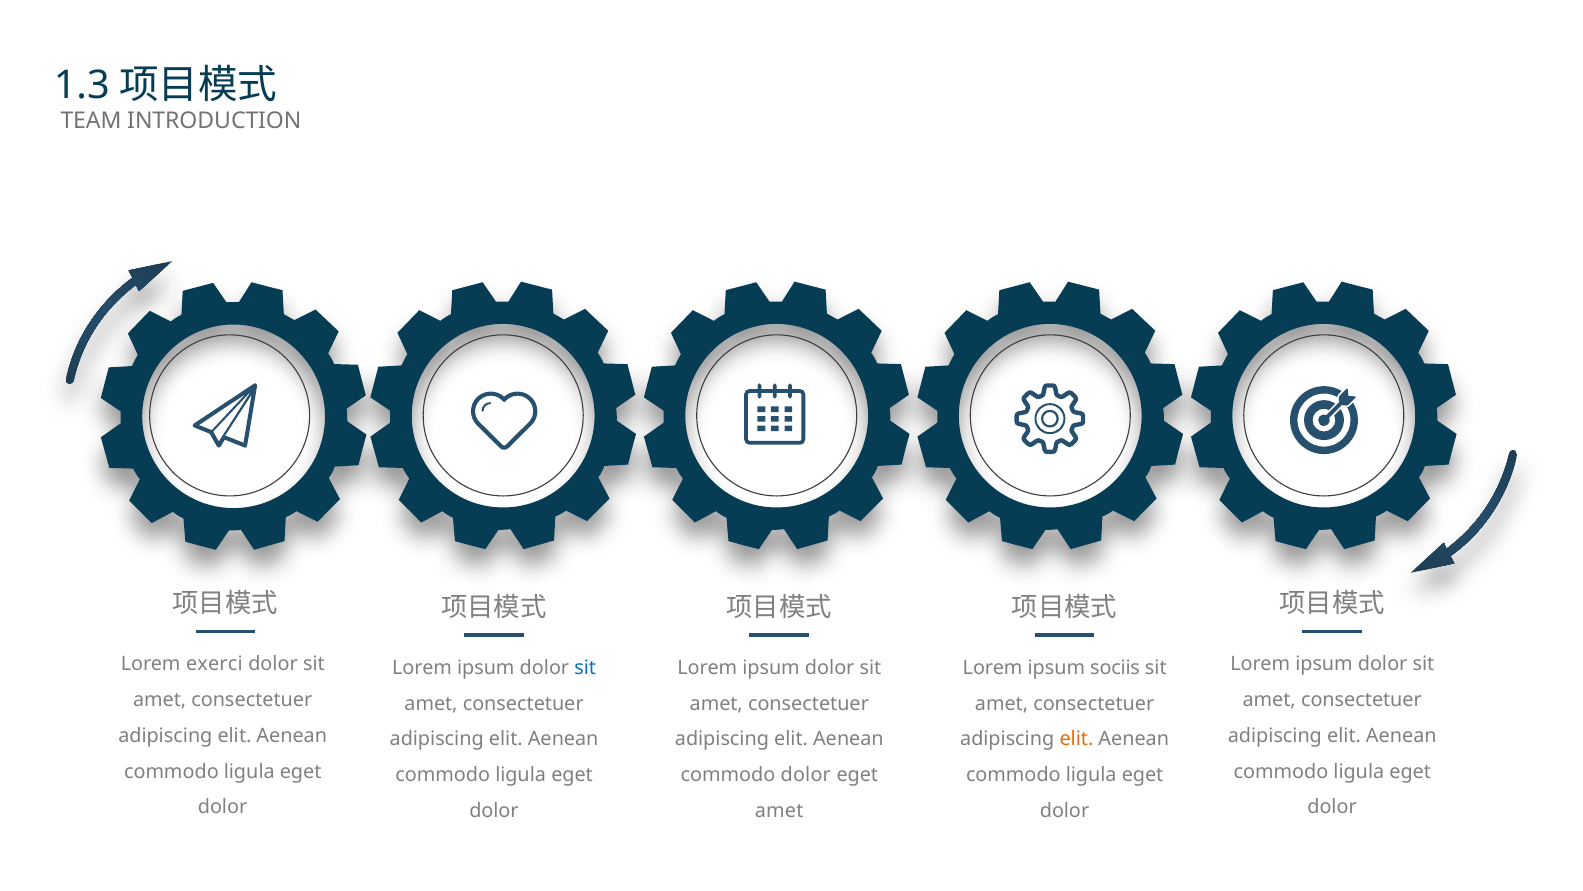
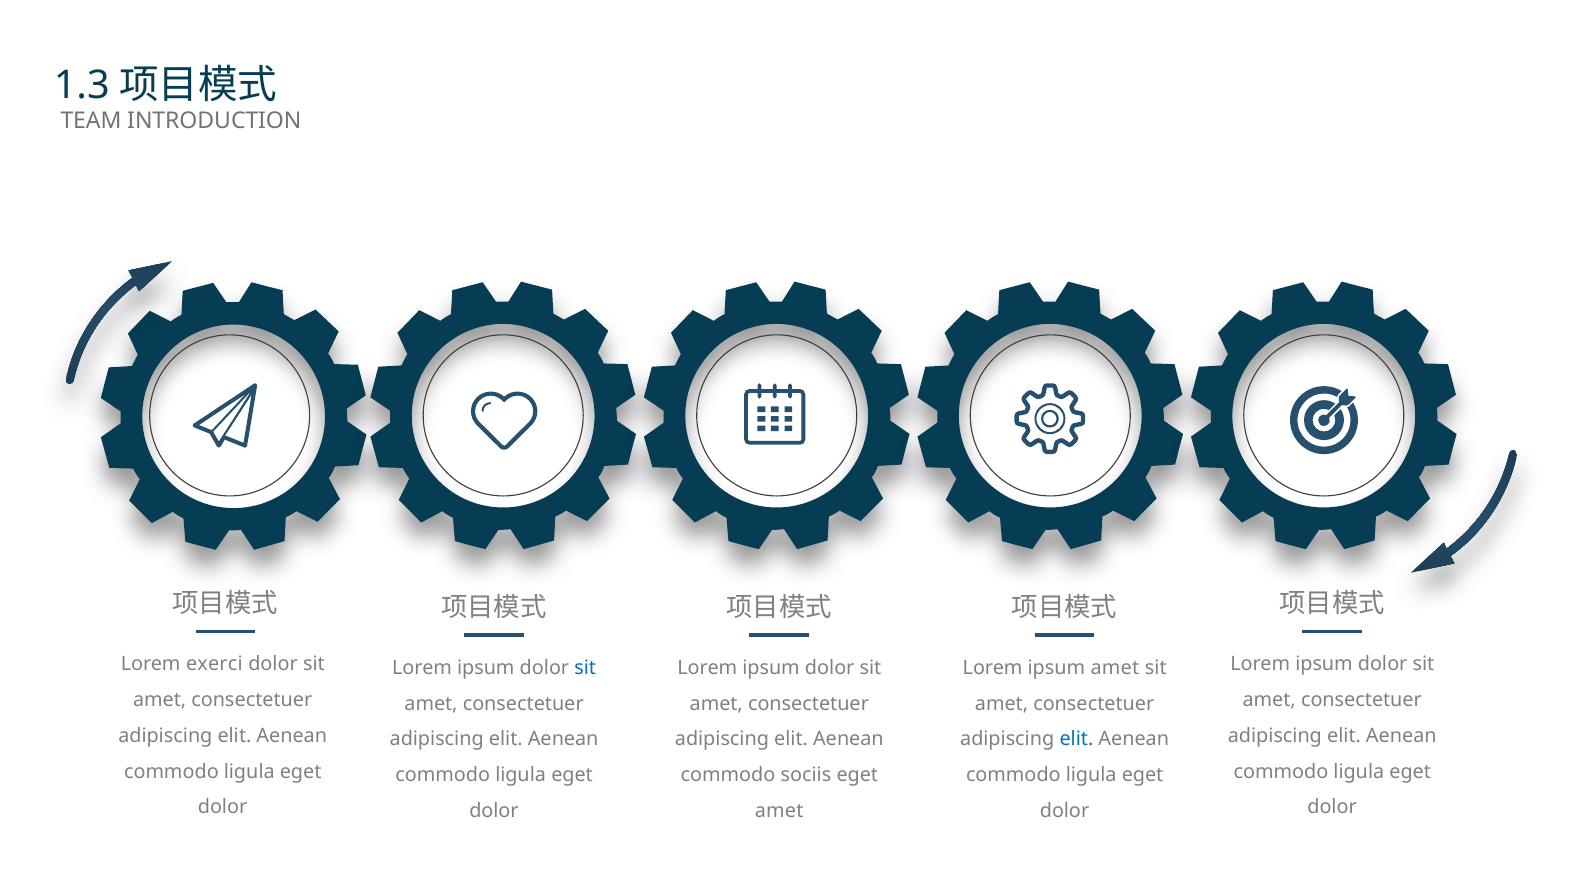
ipsum sociis: sociis -> amet (1115, 668)
elit colour: orange -> blue (1076, 739)
commodo dolor: dolor -> sociis (806, 775)
